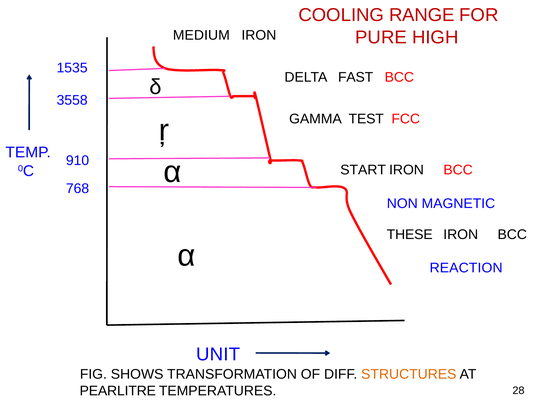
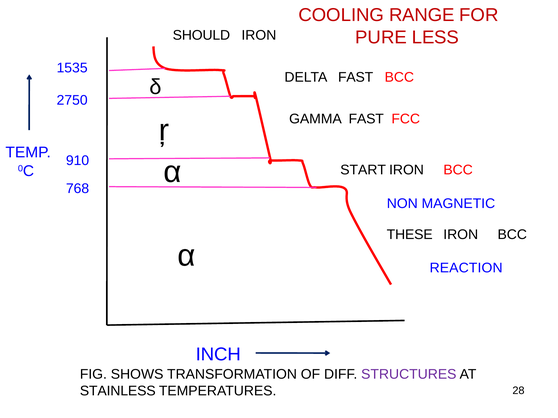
MEDIUM: MEDIUM -> SHOULD (201, 35)
HIGH: HIGH -> LESS (435, 38)
3558: 3558 -> 2750 (72, 100)
GAMMA TEST: TEST -> FAST (366, 119)
UNIT: UNIT -> INCH (218, 355)
STRUCTURES colour: orange -> purple (409, 375)
PEARLITRE: PEARLITRE -> STAINLESS (118, 392)
